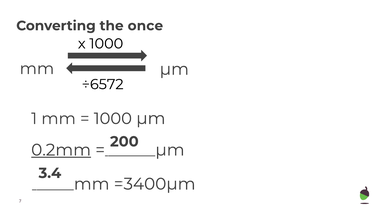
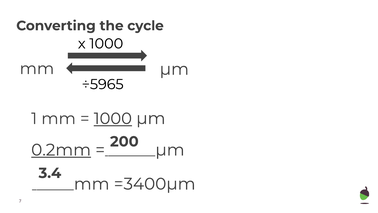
once: once -> cycle (145, 26)
÷6572: ÷6572 -> ÷5965 (103, 84)
1000 underline: none -> present (113, 118)
